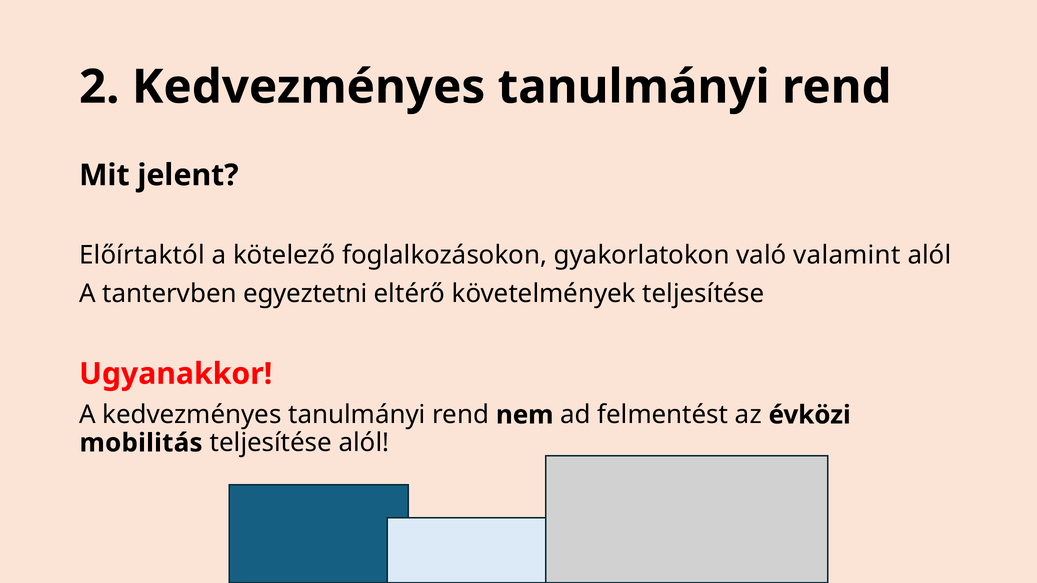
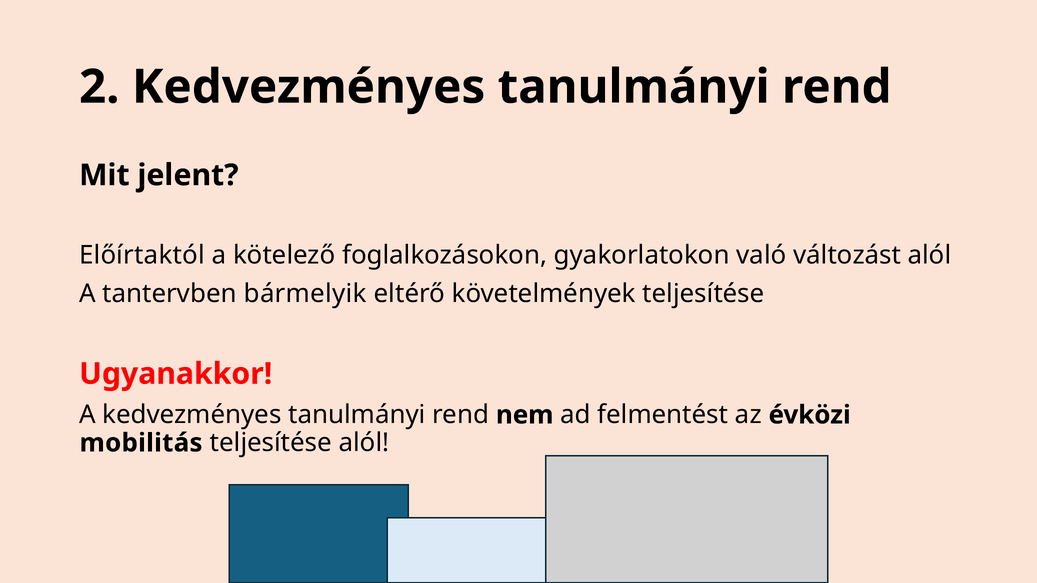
valamint: valamint -> változást (847, 255)
egyeztetni: egyeztetni -> bármelyik (305, 294)
